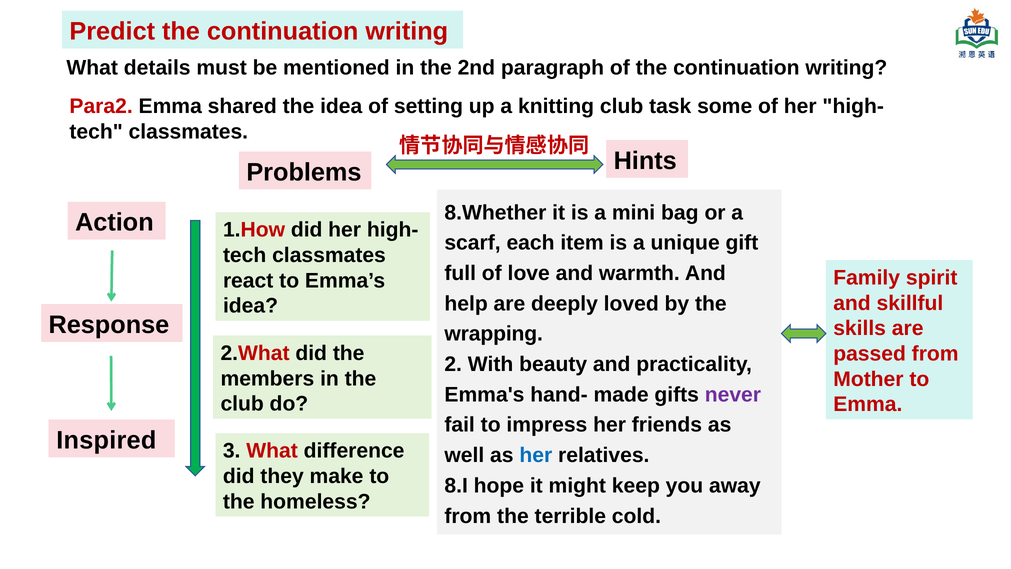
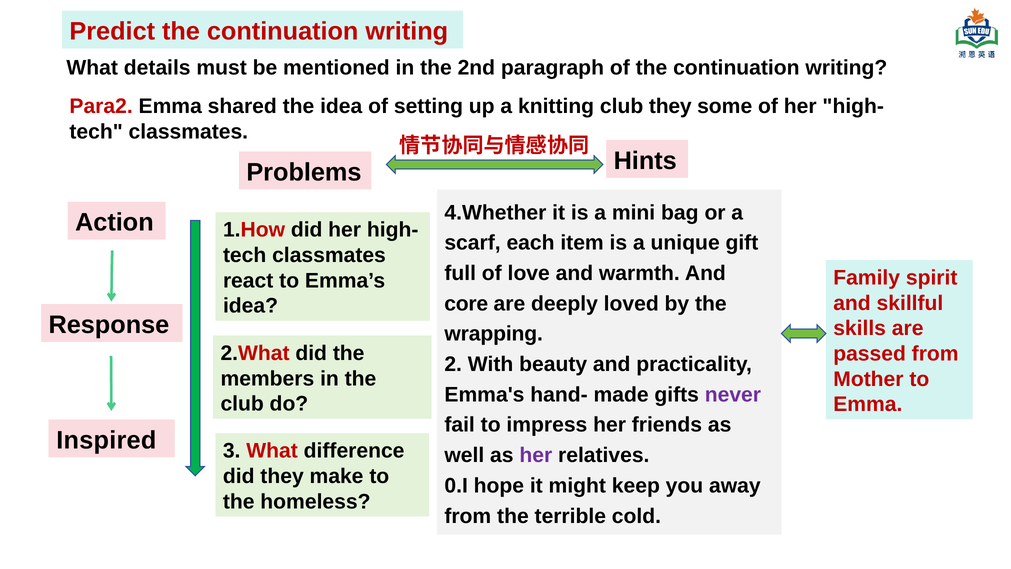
club task: task -> they (670, 106)
8.Whether: 8.Whether -> 4.Whether (495, 212)
help: help -> core (466, 303)
her colour: blue -> purple (536, 455)
8.I: 8.I -> 0.I (456, 485)
